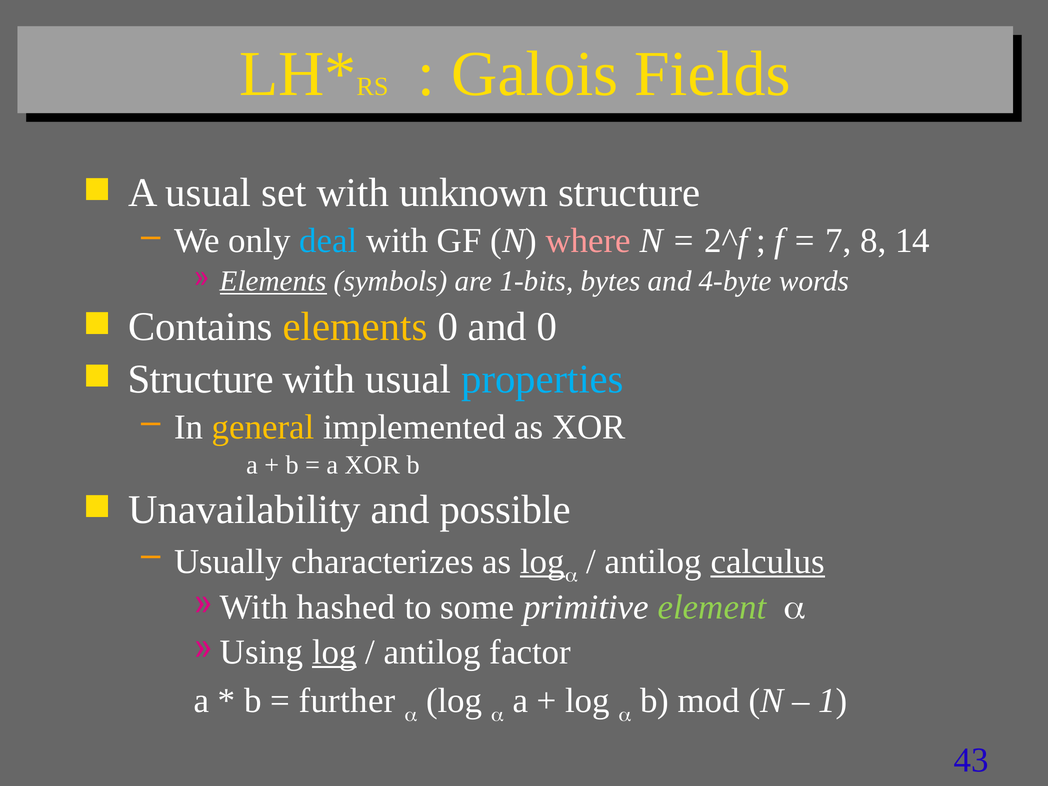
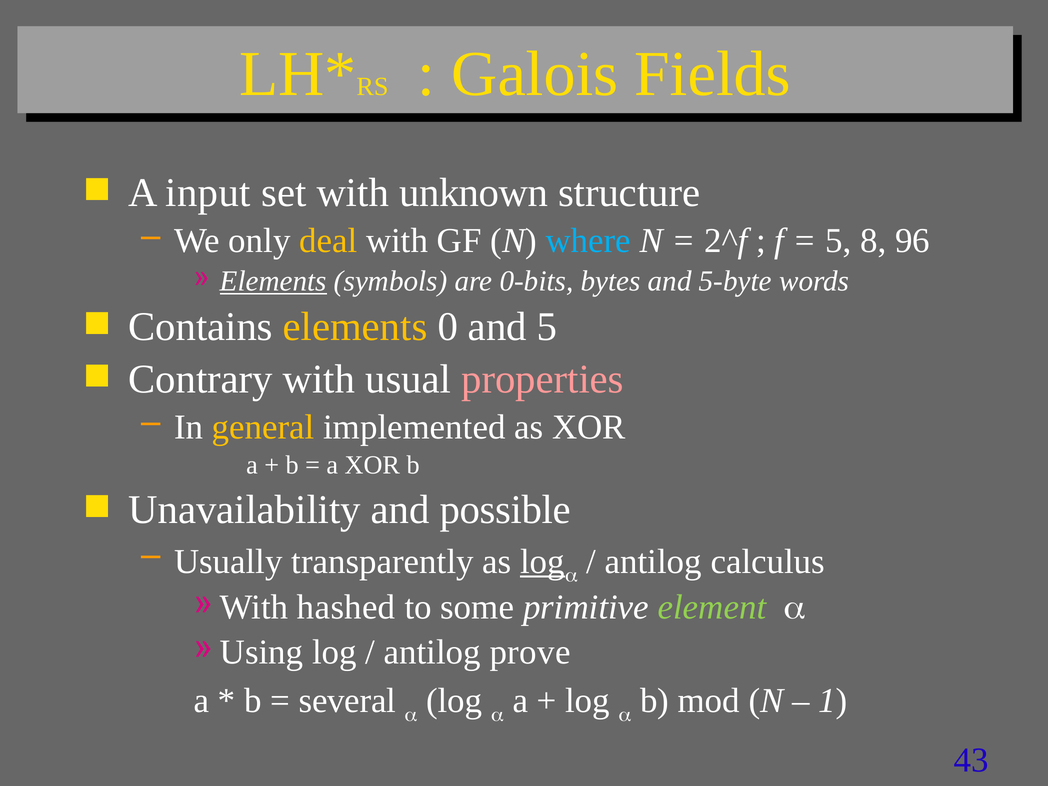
A usual: usual -> input (208, 193)
deal colour: light blue -> yellow (328, 241)
where colour: pink -> light blue (588, 241)
7: 7 -> 5 (838, 241)
14: 14 -> 96 (912, 241)
1-bits: 1-bits -> 0-bits (536, 281)
4-byte: 4-byte -> 5-byte (735, 281)
and 0: 0 -> 5 (547, 327)
Structure: Structure -> Contrary (201, 379)
properties colour: light blue -> pink (543, 379)
characterizes: characterizes -> transparently (383, 562)
calculus underline: present -> none (768, 562)
log underline: present -> none (334, 652)
factor: factor -> prove (530, 652)
further: further -> several (347, 701)
